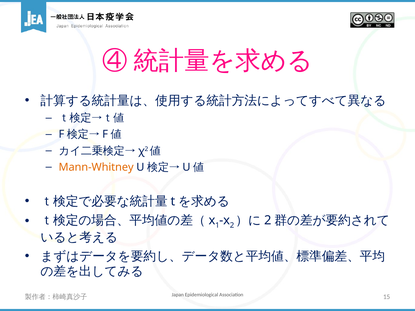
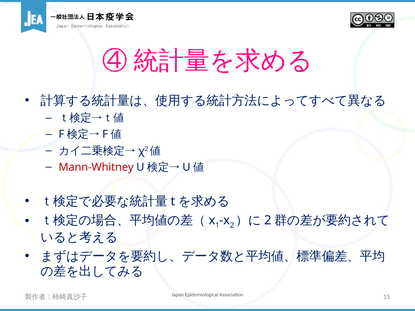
Mann-Whitney colour: orange -> red (96, 167)
